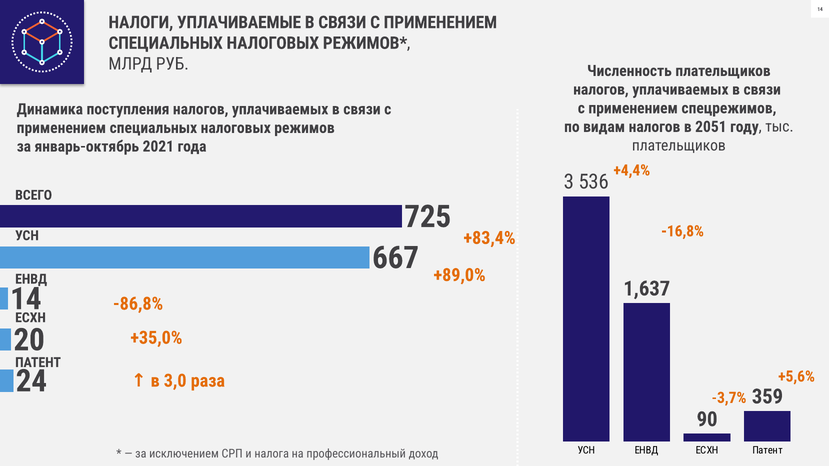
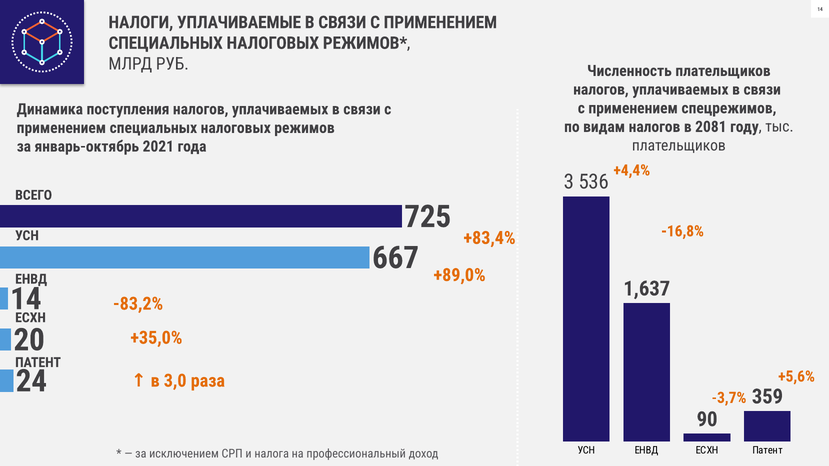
2051: 2051 -> 2081 (711, 127)
-86,8%: -86,8% -> -83,2% (138, 304)
